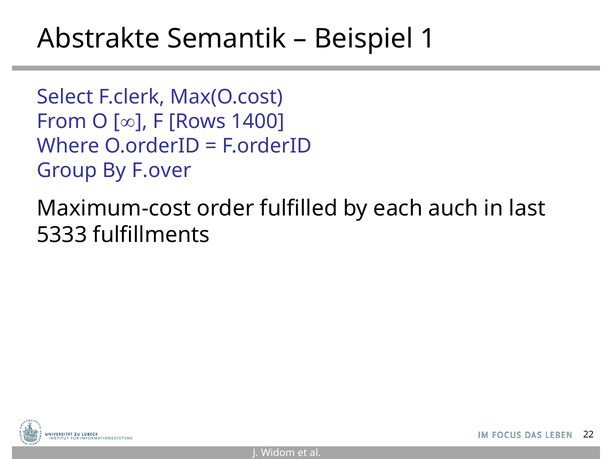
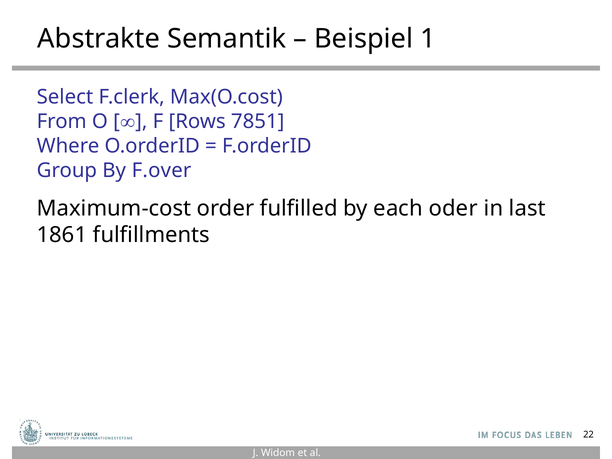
1400: 1400 -> 7851 (258, 121)
auch: auch -> oder (453, 209)
5333: 5333 -> 1861 (62, 235)
